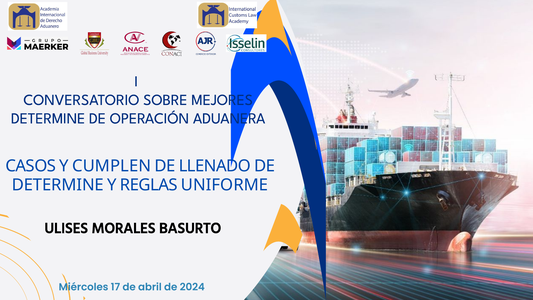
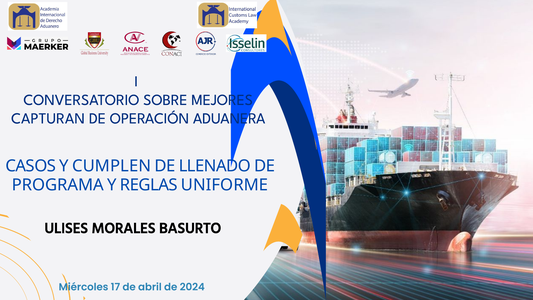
DETERMINE: DETERMINE -> CAPTURAN (48, 118)
DETERMINE: DETERMINE -> PROGRAMA (58, 185)
